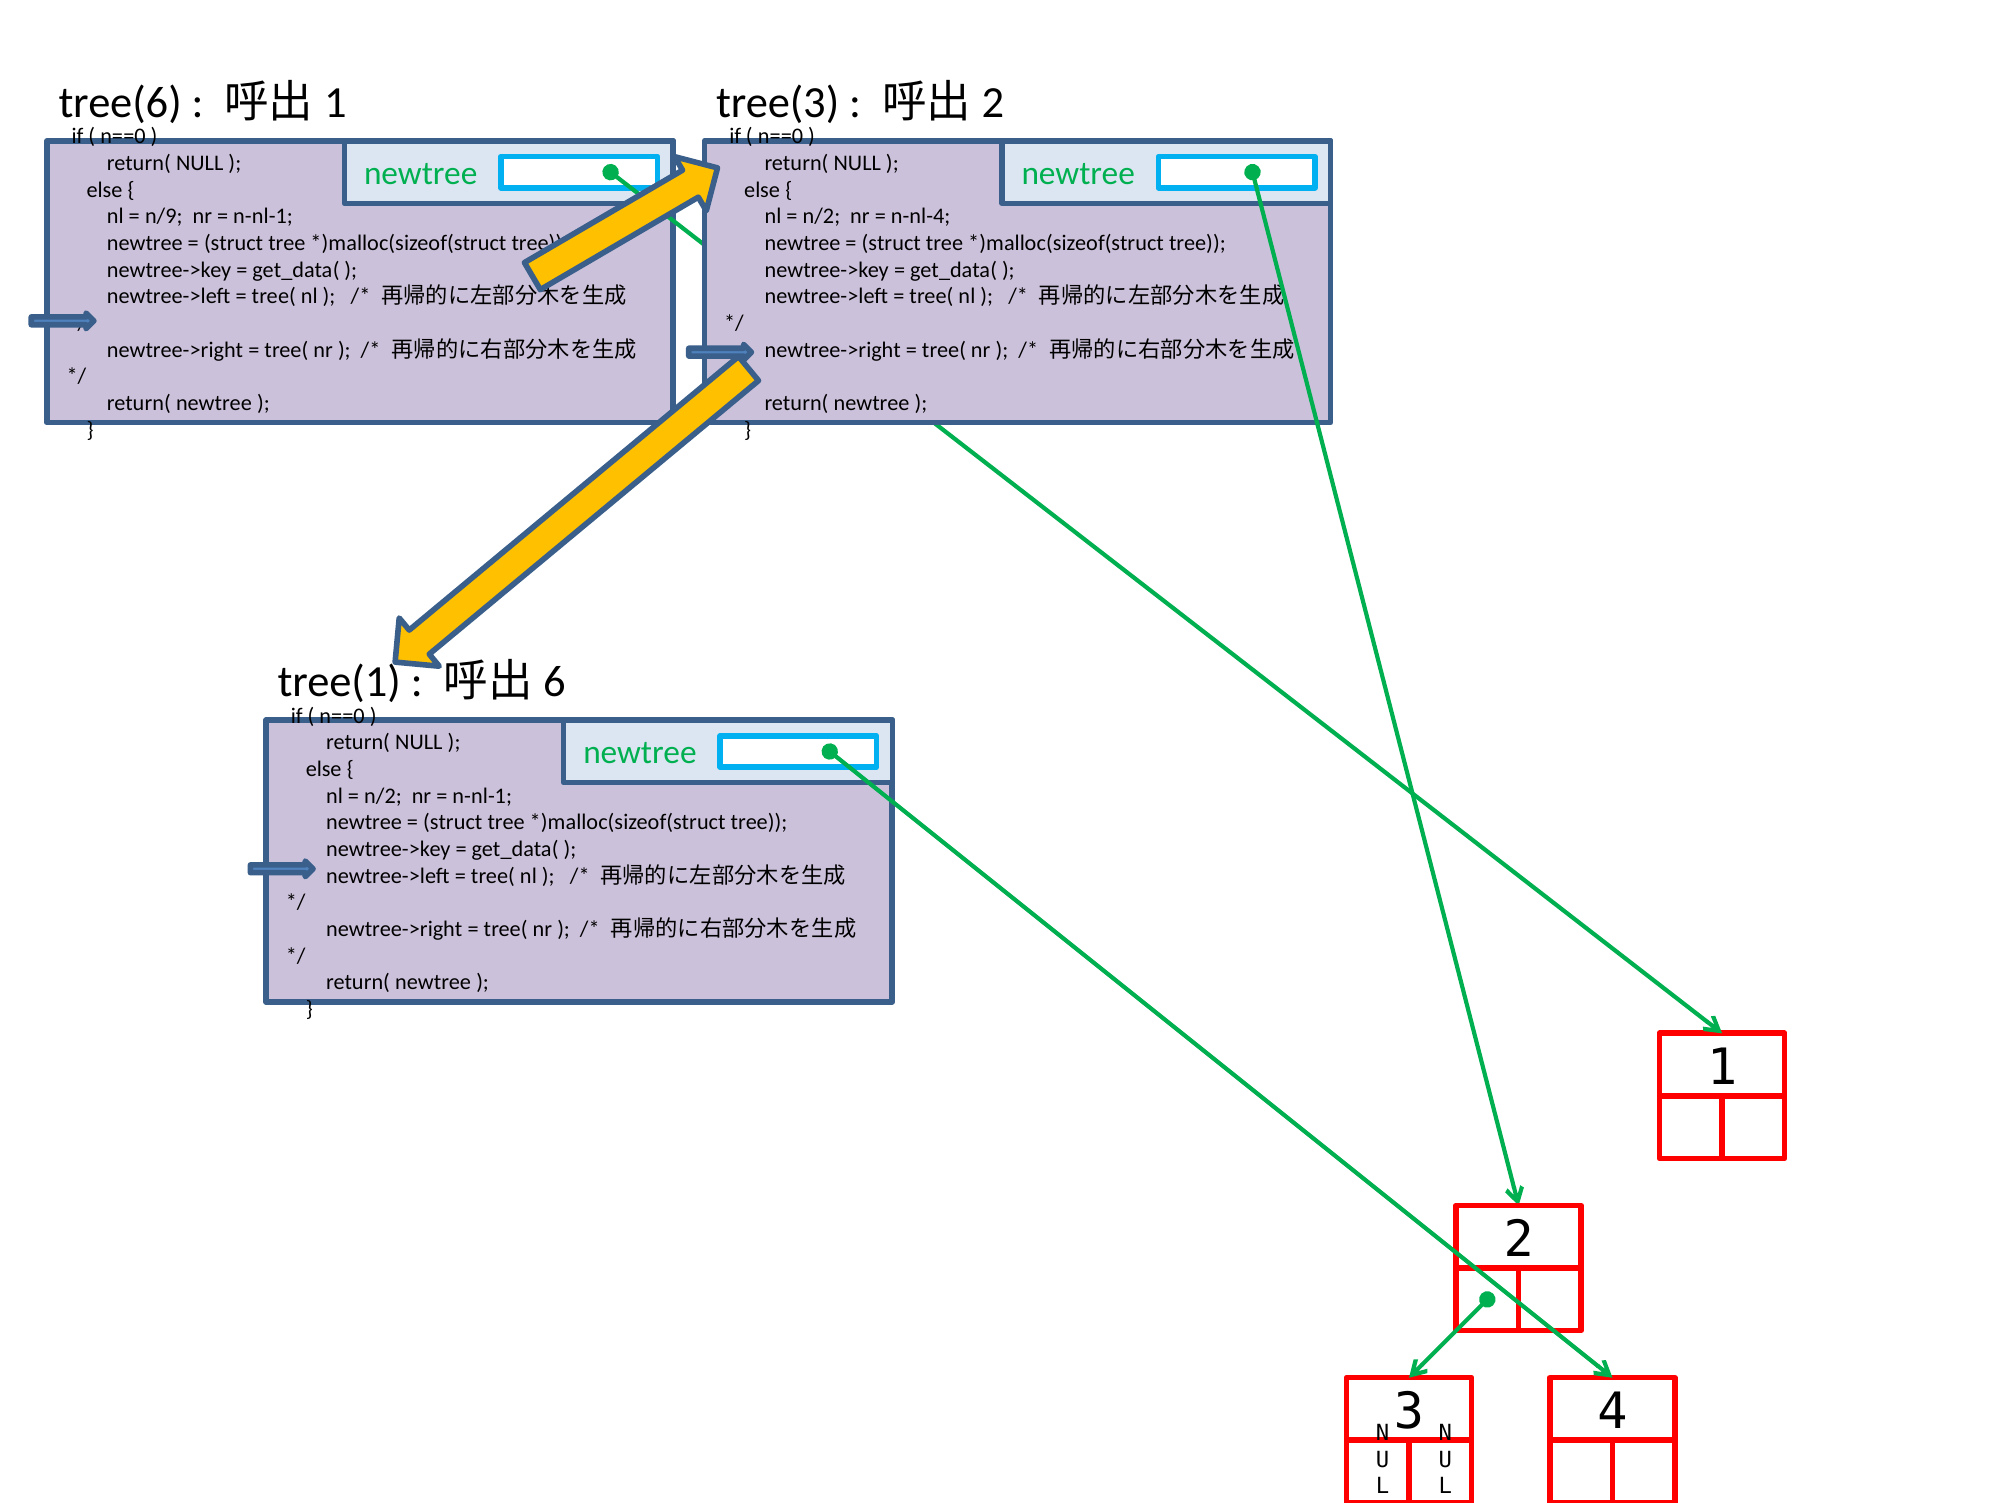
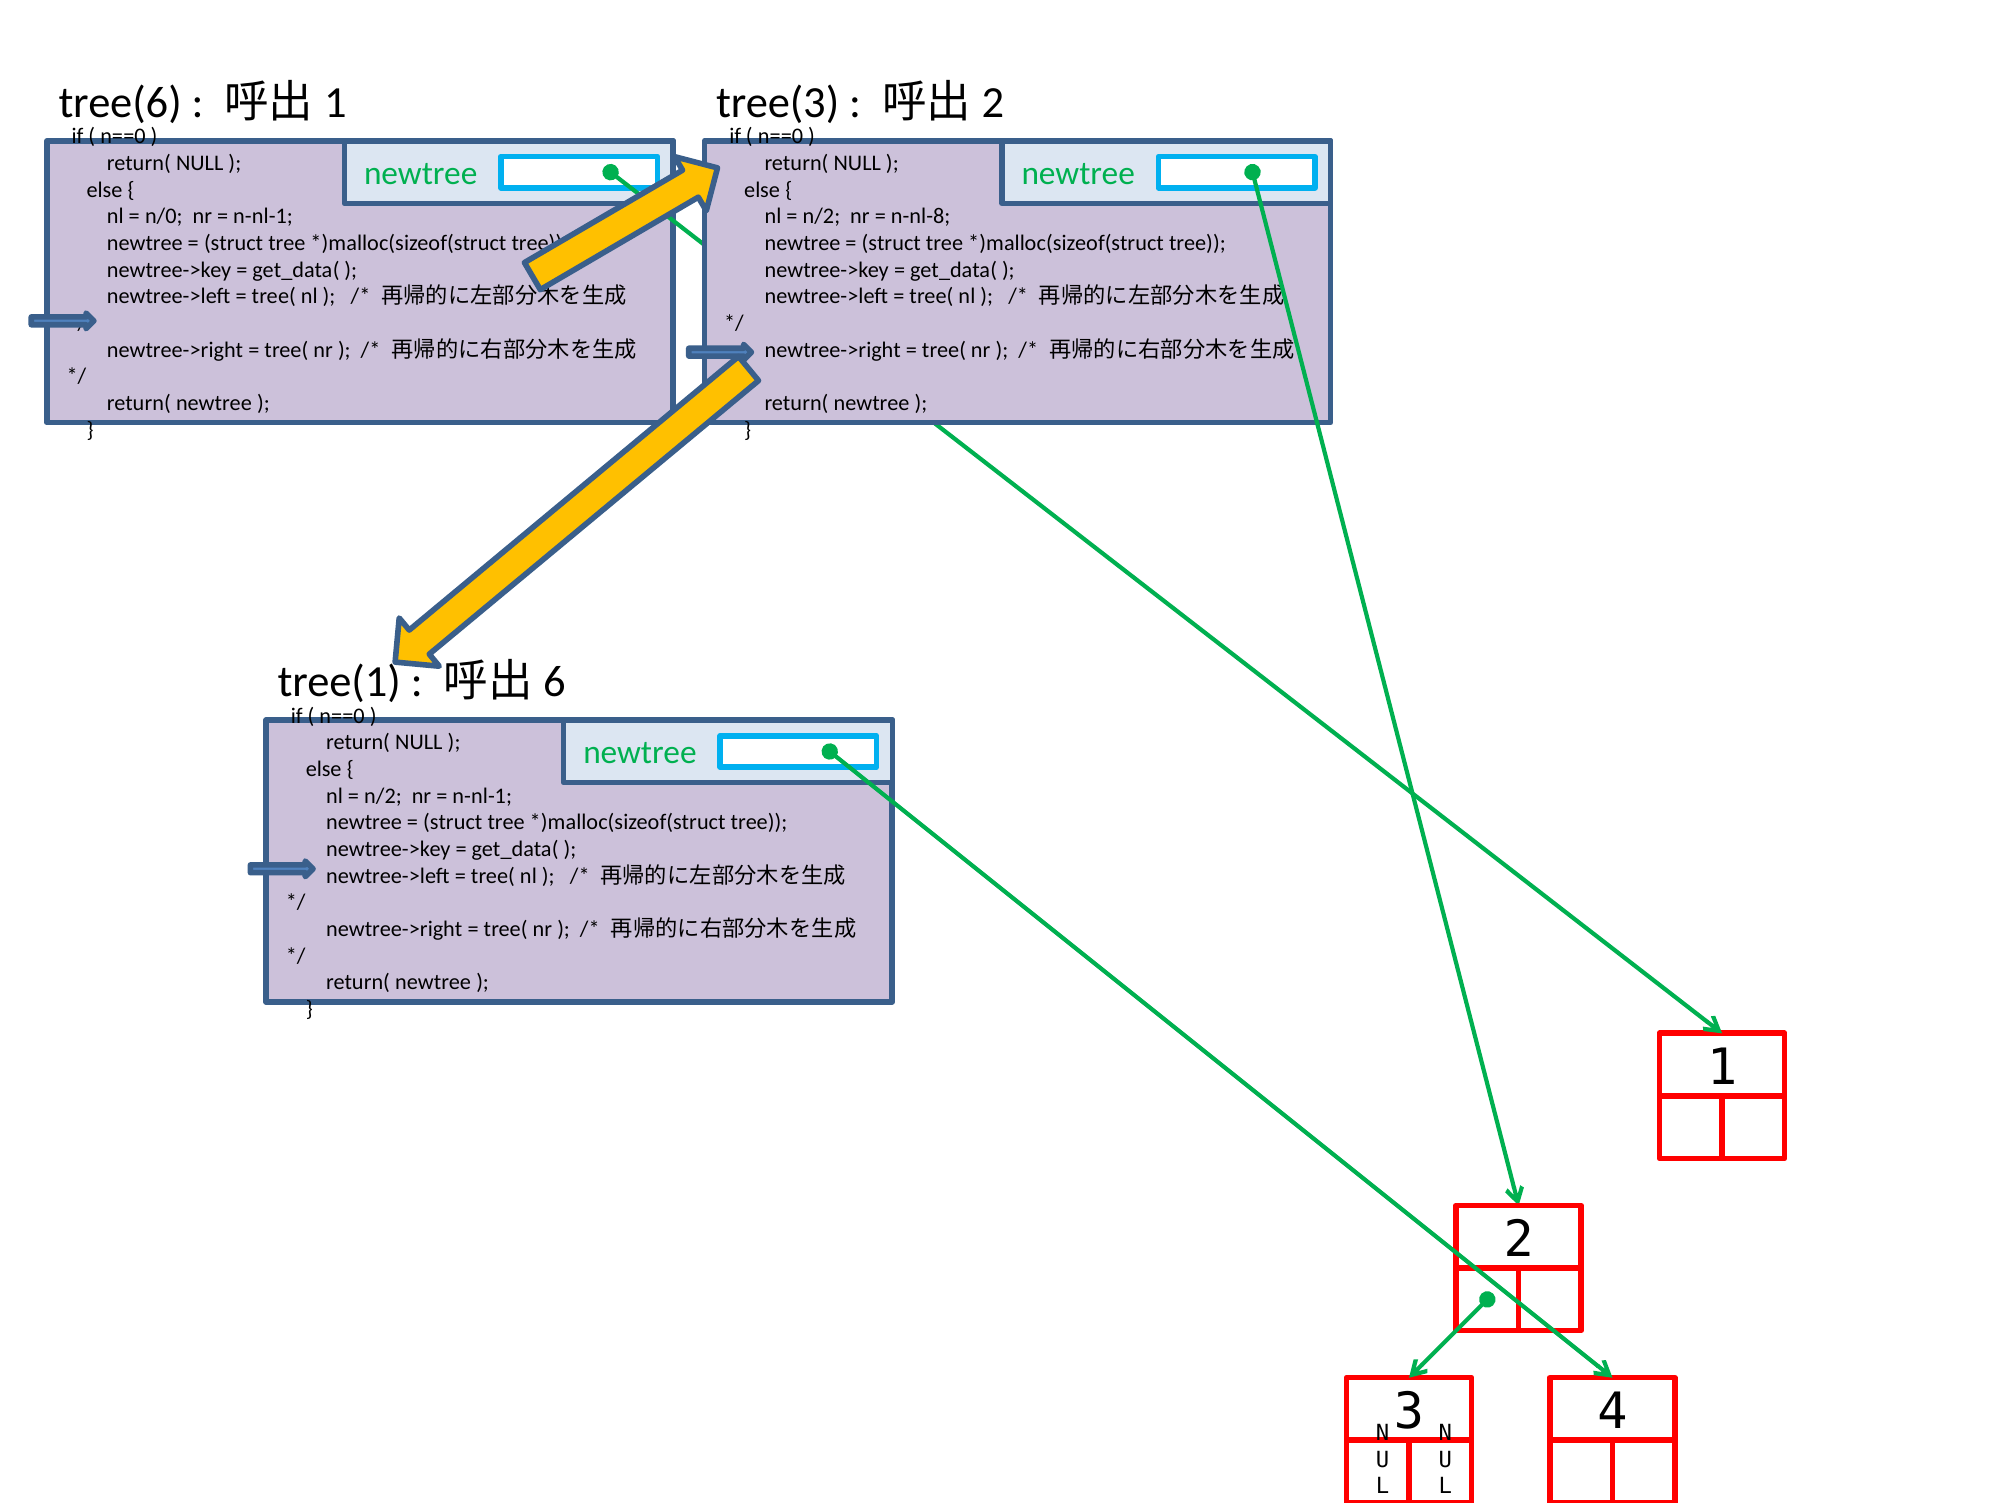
n/9: n/9 -> n/0 (164, 217)
n-nl-4: n-nl-4 -> n-nl-8 (921, 217)
